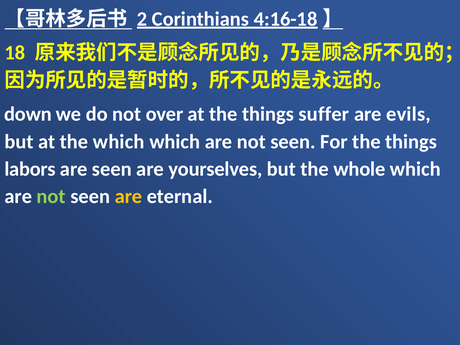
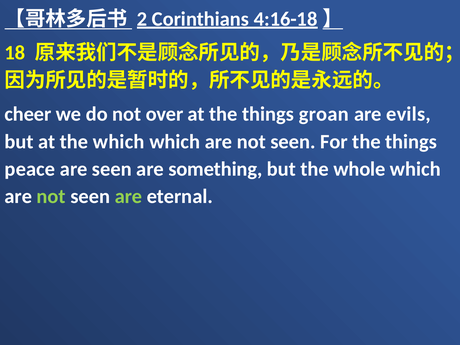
down: down -> cheer (28, 114)
suffer: suffer -> groan (324, 114)
labors: labors -> peace (30, 169)
yourselves: yourselves -> something (215, 169)
are colour: yellow -> light green (128, 197)
